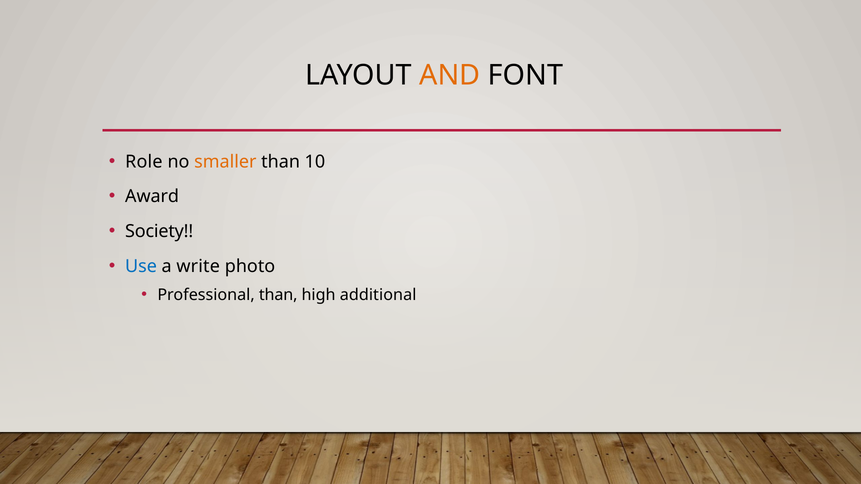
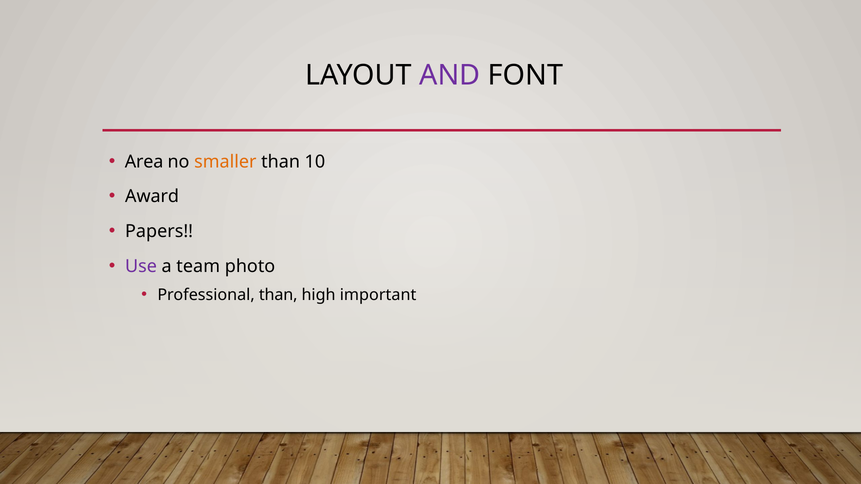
AND colour: orange -> purple (450, 75)
Role: Role -> Area (144, 162)
Society: Society -> Papers (159, 232)
Use colour: blue -> purple (141, 266)
write: write -> team (198, 266)
additional: additional -> important (378, 295)
